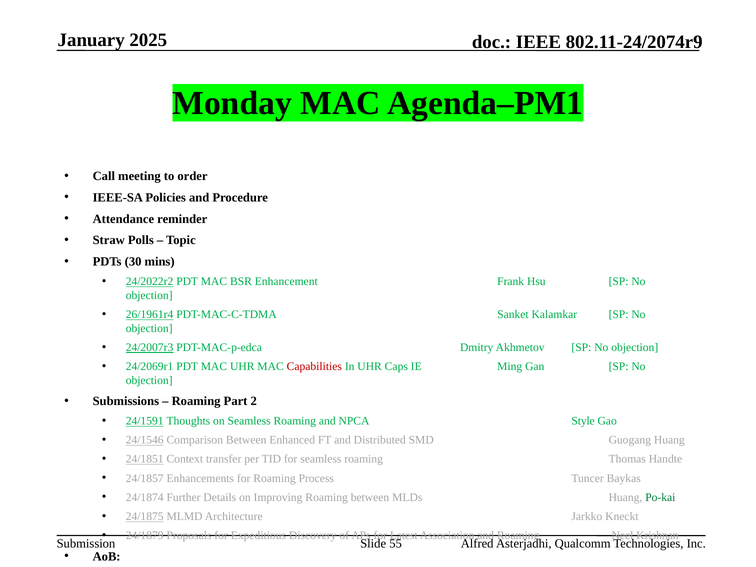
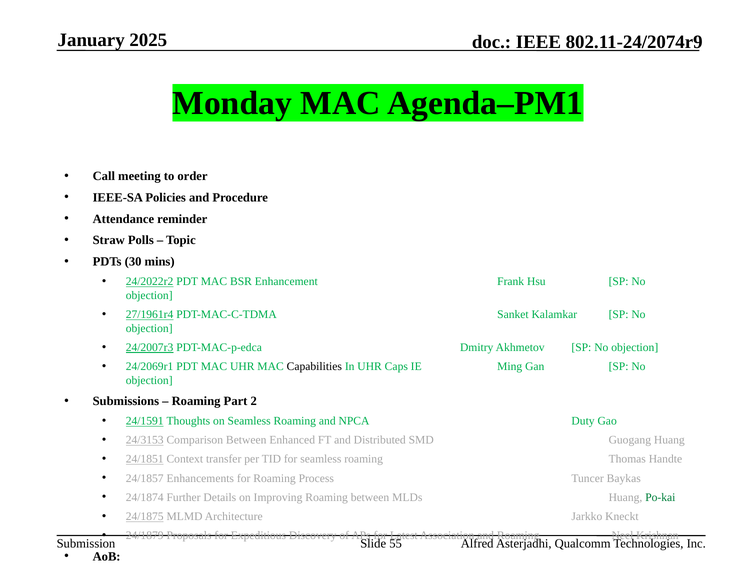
26/1961r4: 26/1961r4 -> 27/1961r4 (150, 314)
Capabilities colour: red -> black (314, 366)
Style: Style -> Duty (583, 421)
24/1546: 24/1546 -> 24/3153 (145, 440)
